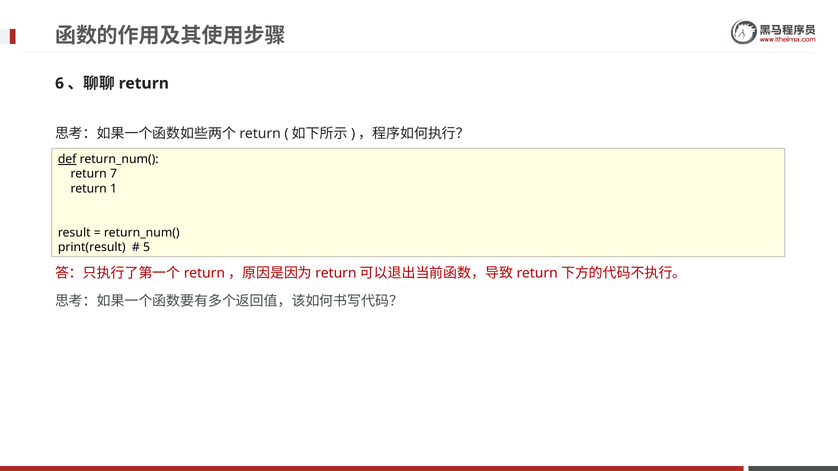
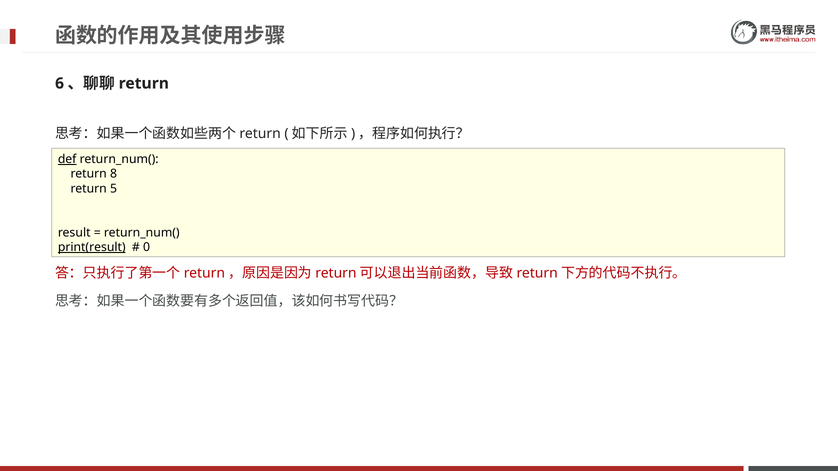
7: 7 -> 8 (114, 174)
1: 1 -> 5 (114, 189)
print(result underline: none -> present (92, 247)
5: 5 -> 0 (147, 247)
